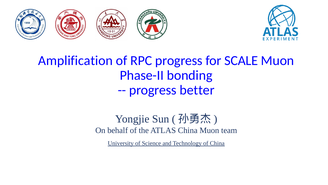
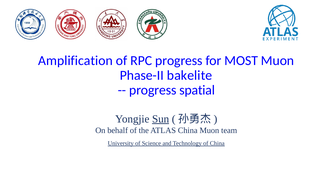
SCALE: SCALE -> MOST (241, 60)
bonding: bonding -> bakelite (190, 75)
better: better -> spatial (197, 90)
Sun underline: none -> present (161, 119)
